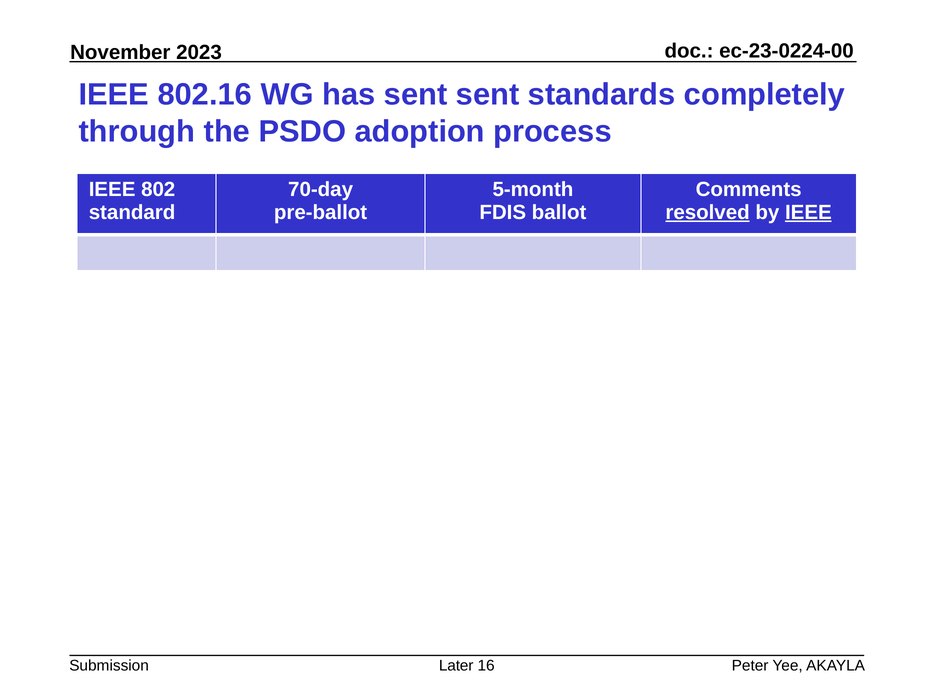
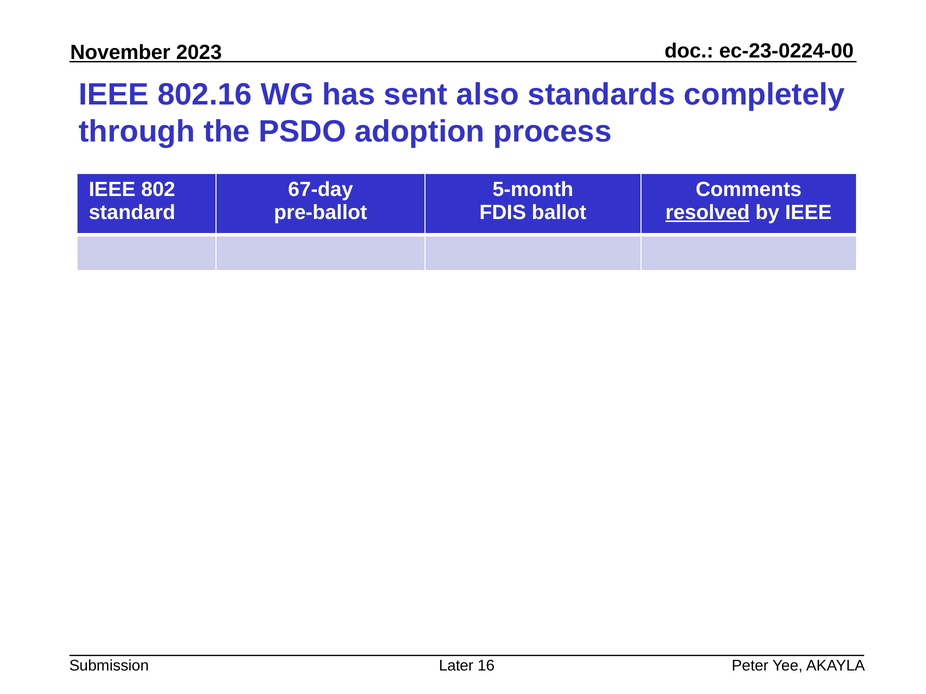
sent sent: sent -> also (488, 95)
70-day: 70-day -> 67-day (321, 190)
IEEE underline: present -> none (808, 213)
